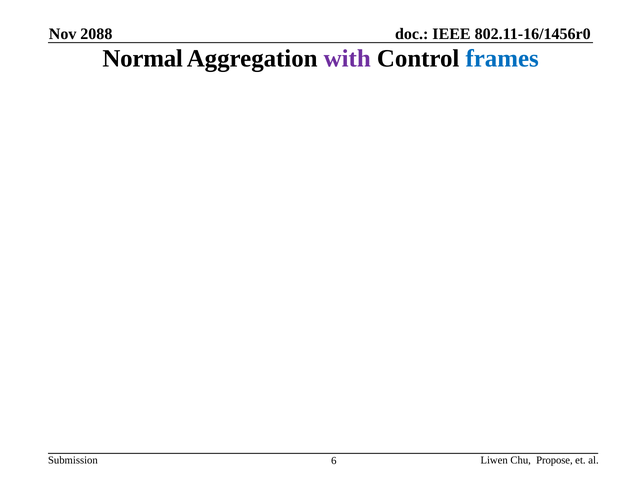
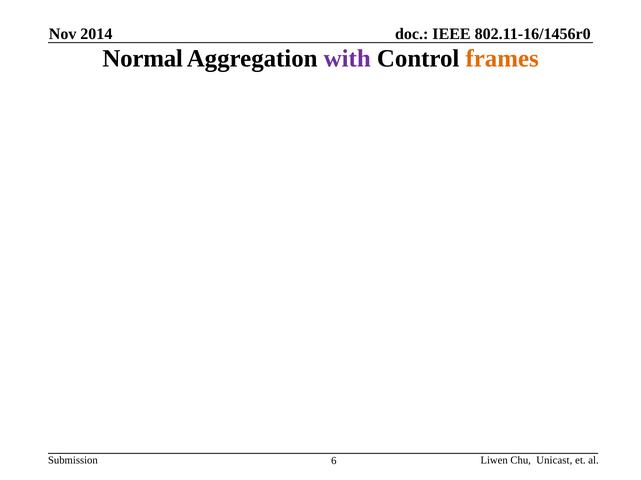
2088: 2088 -> 2014 (96, 34)
frames colour: blue -> orange (502, 59)
Propose: Propose -> Unicast (554, 461)
